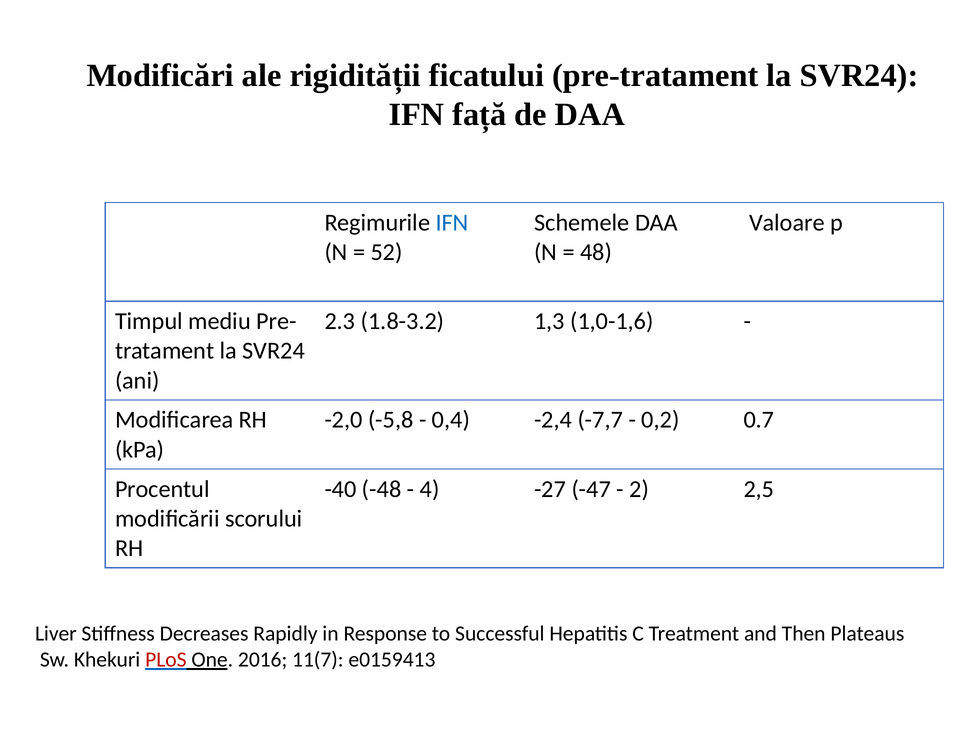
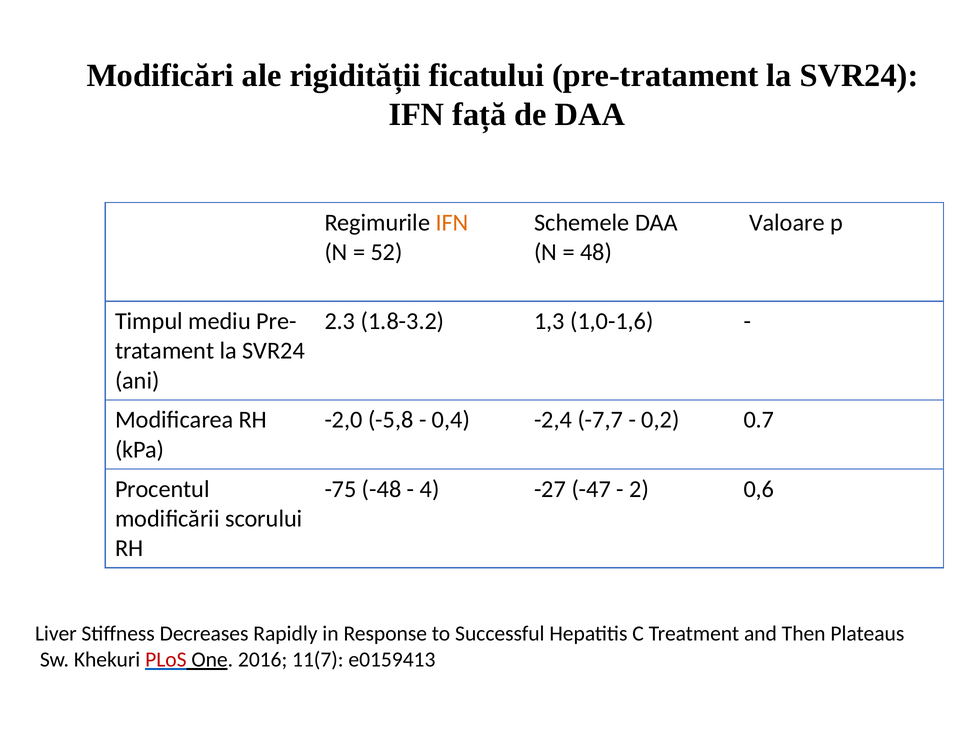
IFN colour: blue -> orange (452, 223)
-40: -40 -> -75 (341, 489)
2,5: 2,5 -> 0,6 (759, 489)
